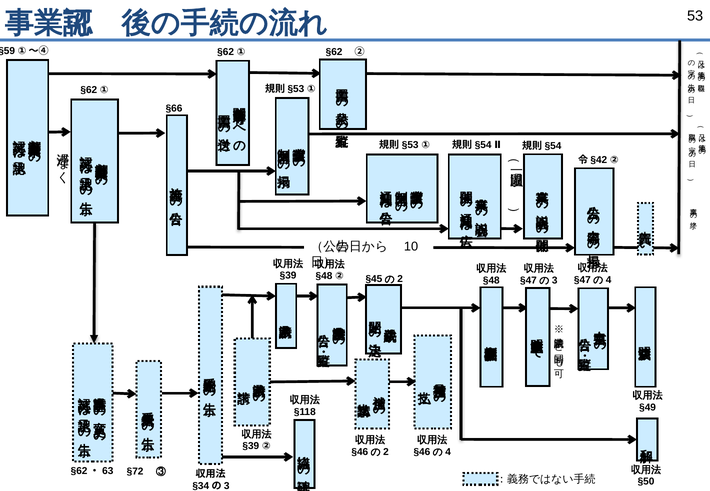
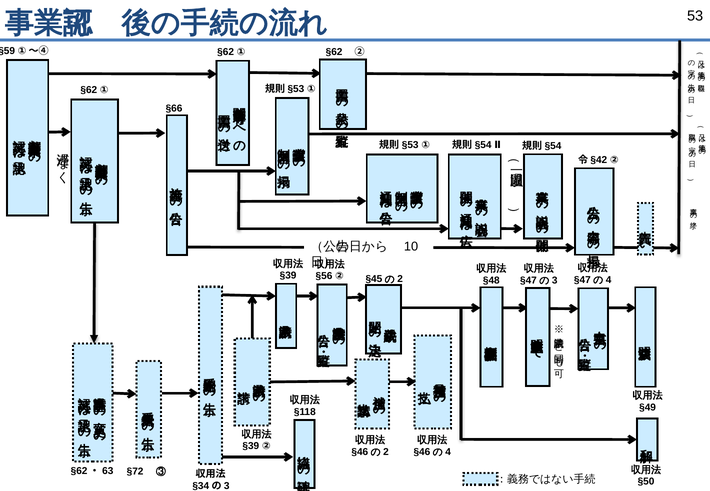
§48: §48 -> §56 (324, 276)
